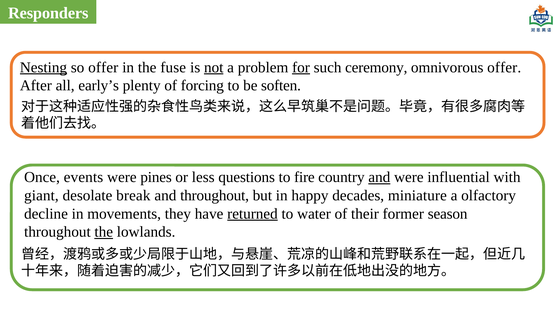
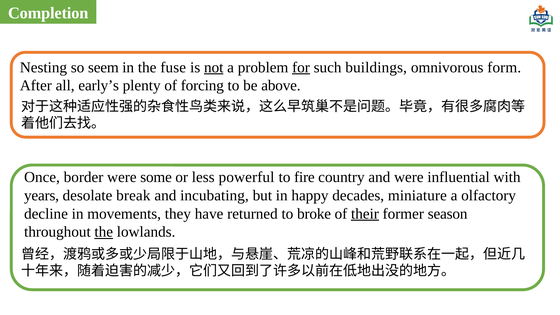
Responders: Responders -> Completion (48, 13)
Nesting underline: present -> none (43, 67)
so offer: offer -> seem (103, 67)
ceremony: ceremony -> buildings (376, 67)
omnivorous offer: offer -> form (504, 67)
soften: soften -> above (281, 86)
events: events -> border (84, 177)
pines: pines -> some (156, 177)
questions: questions -> powerful (247, 177)
and underline: present -> none (379, 177)
giant: giant -> years (42, 195)
and throughout: throughout -> incubating (214, 195)
returned underline: present -> none (252, 214)
water: water -> broke (314, 214)
their underline: none -> present (365, 214)
